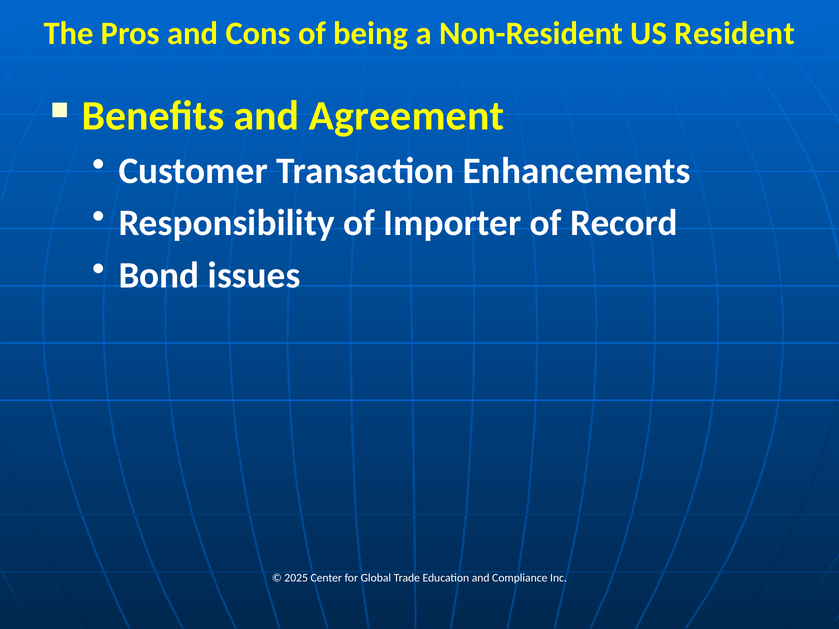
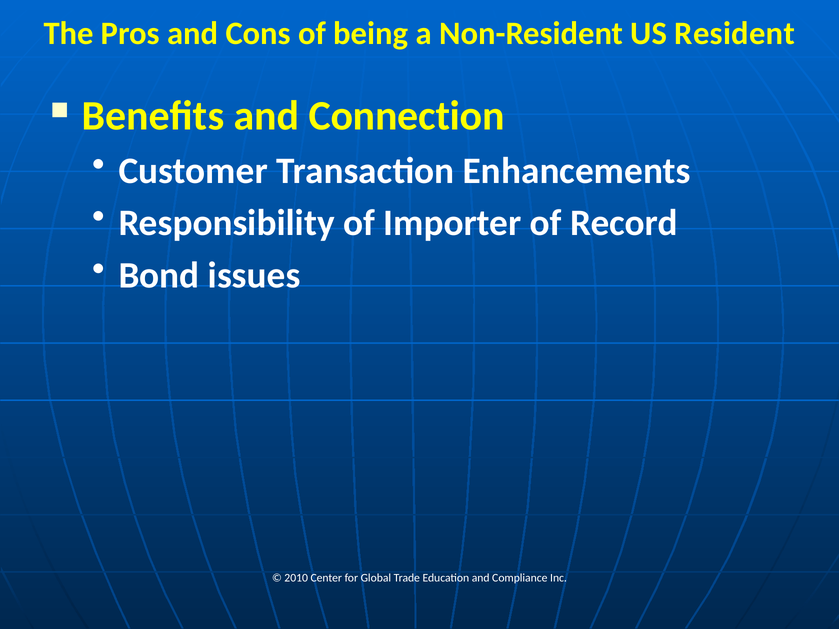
Agreement: Agreement -> Connection (407, 116)
2025: 2025 -> 2010 (296, 578)
